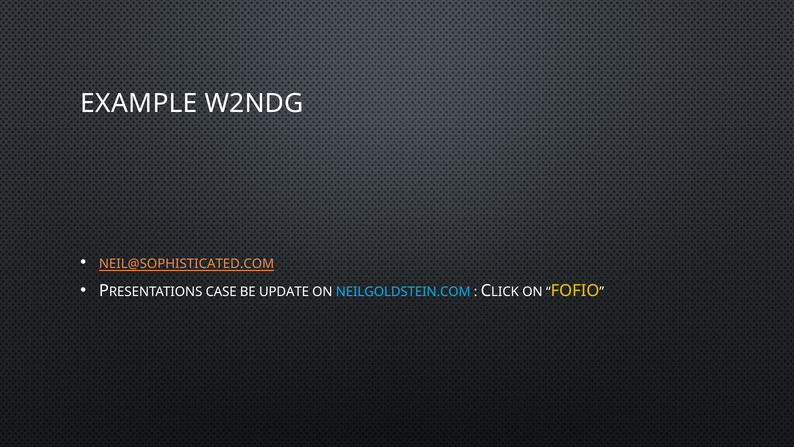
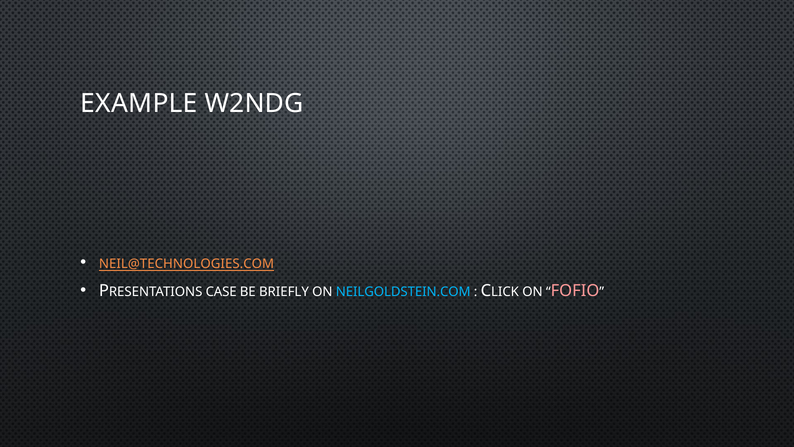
NEIL@SOPHISTICATED.COM: NEIL@SOPHISTICATED.COM -> NEIL@TECHNOLOGIES.COM (187, 264)
UPDATE: UPDATE -> BRIEFLY (284, 292)
FOFIO colour: yellow -> pink (575, 291)
